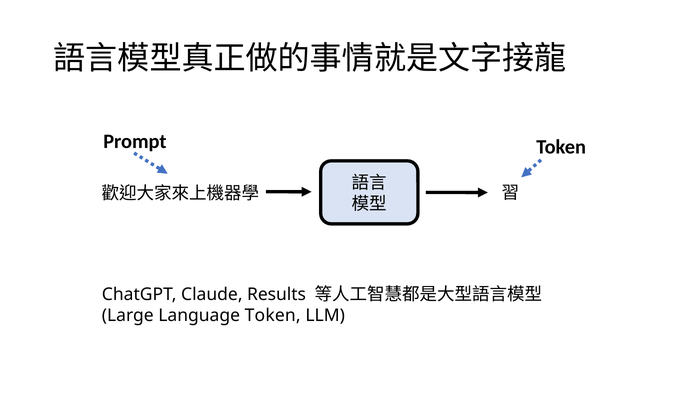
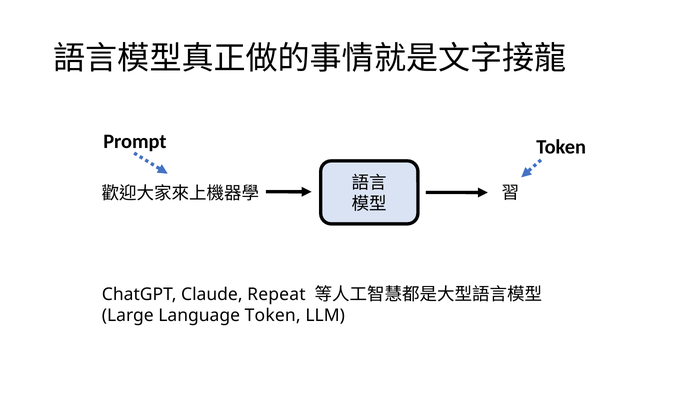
Results: Results -> Repeat (276, 294)
